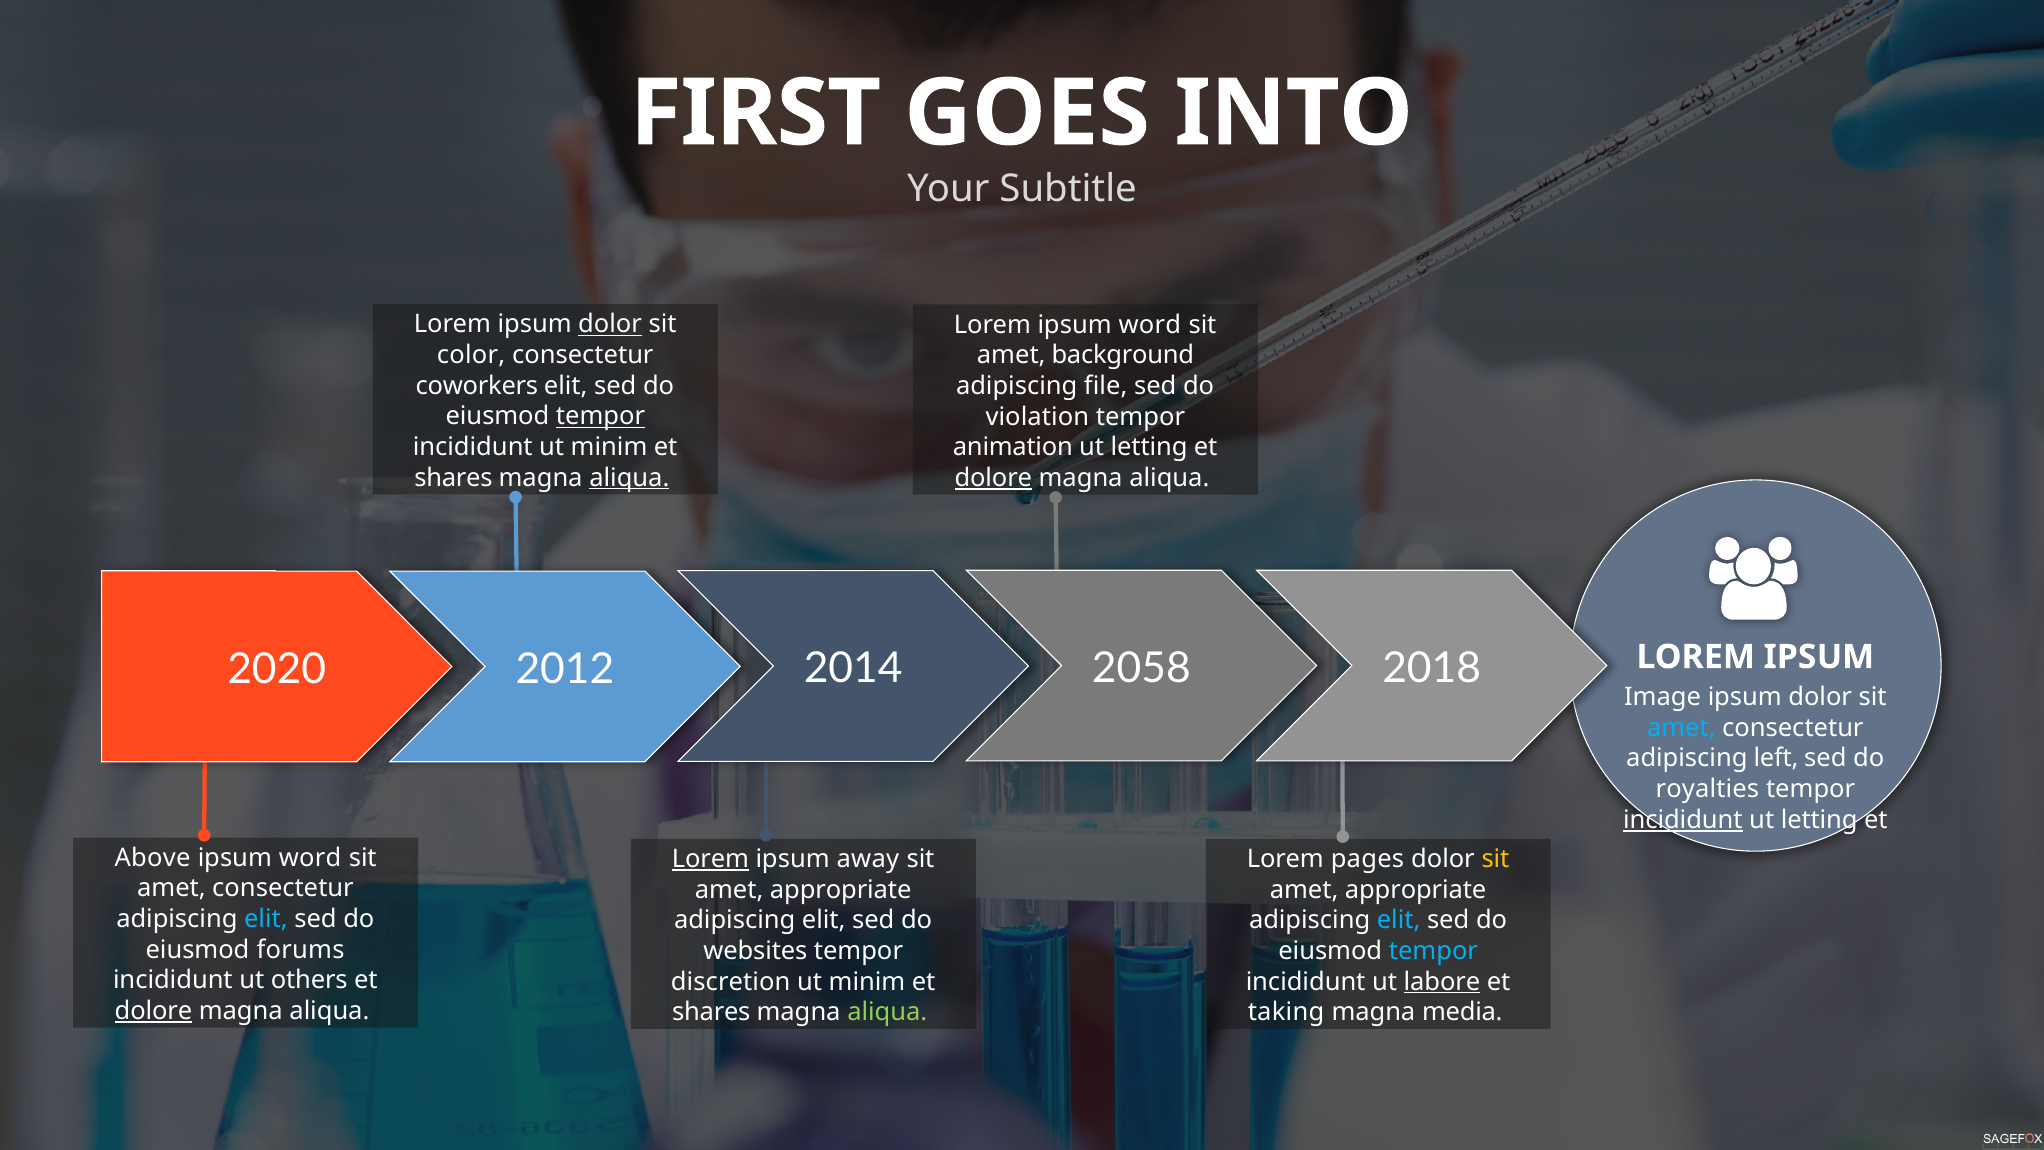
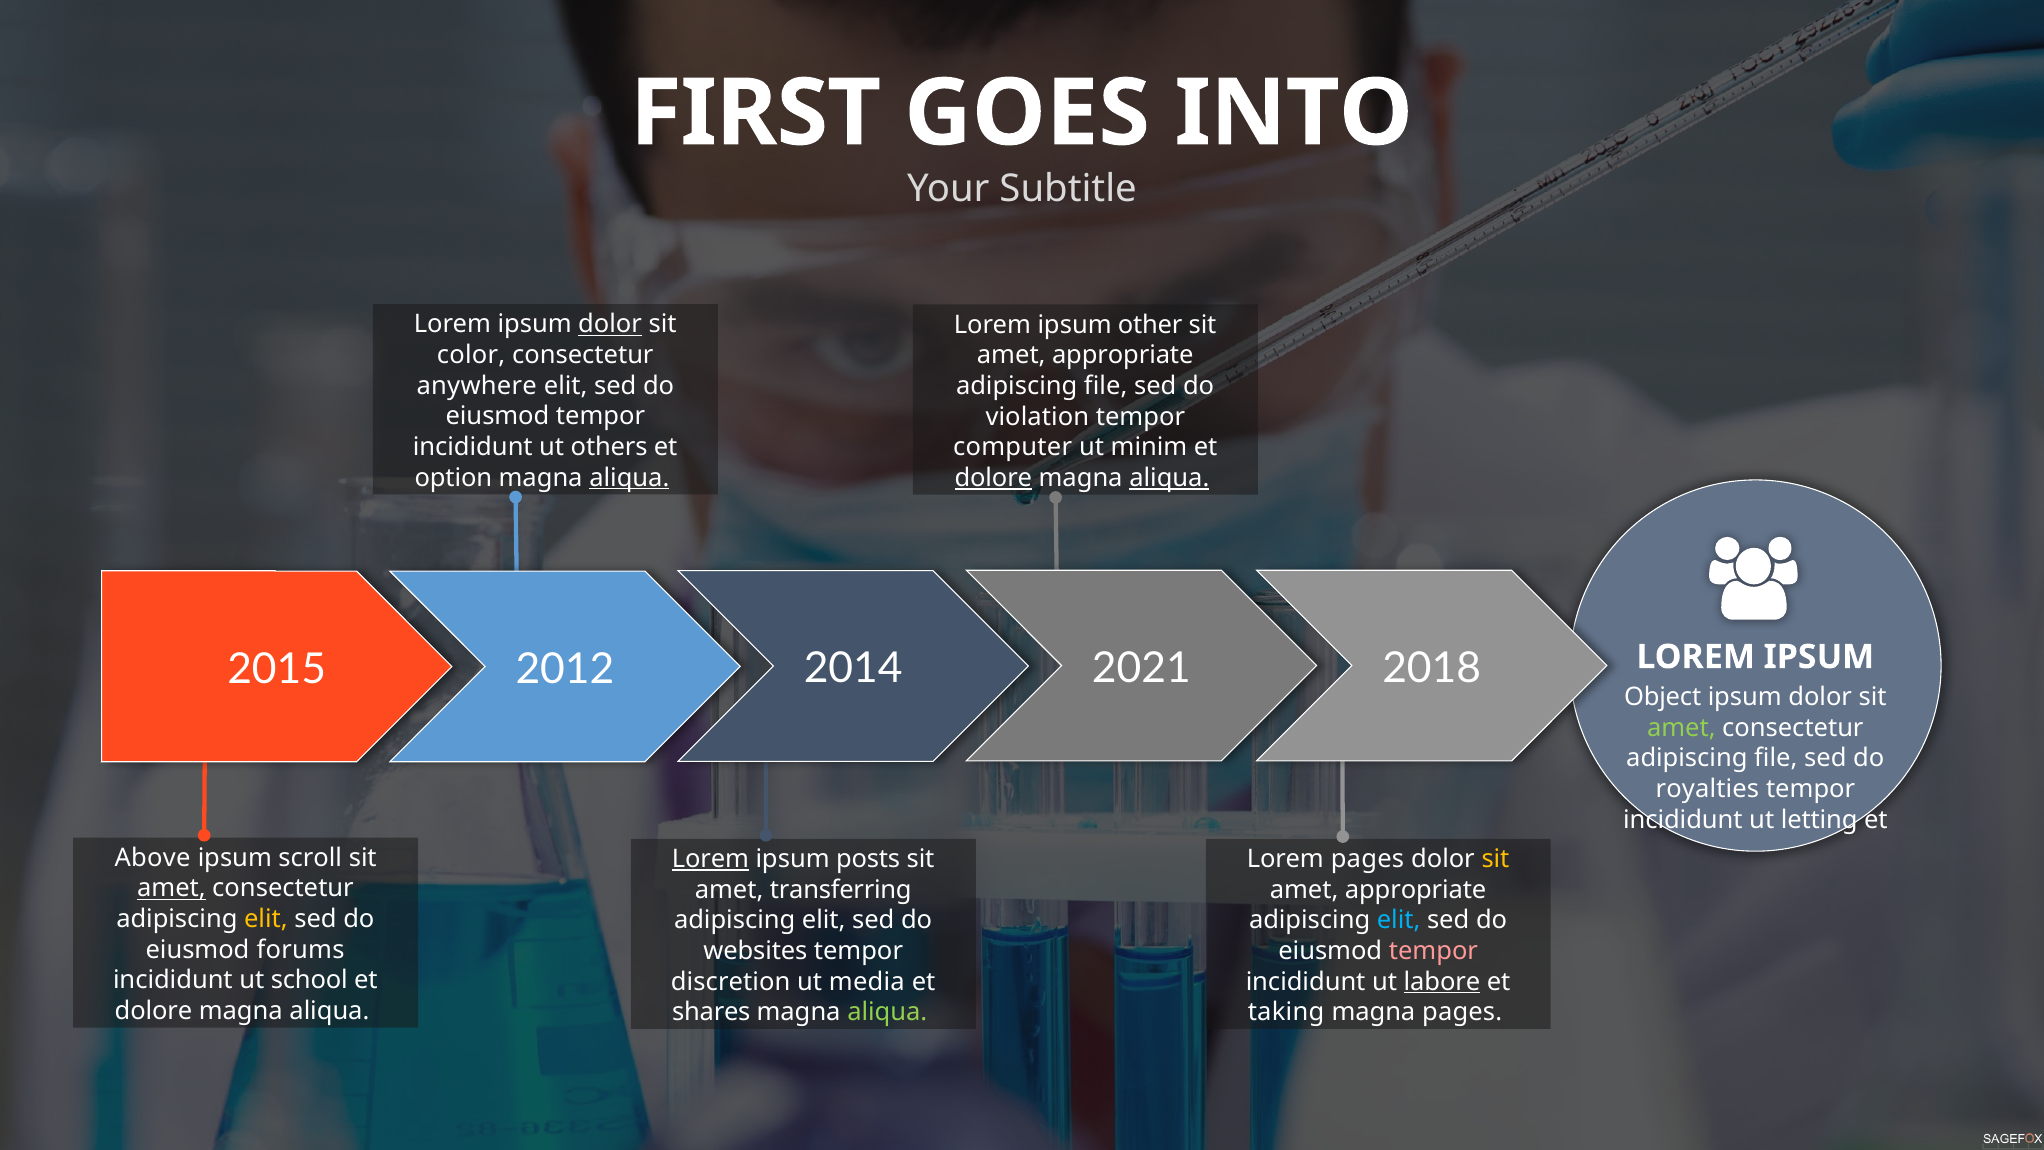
Lorem ipsum word: word -> other (1150, 325)
background: background -> appropriate (1123, 355)
coworkers: coworkers -> anywhere (477, 386)
tempor underline: present -> none (601, 416)
incididunt ut minim: minim -> others (609, 447)
animation: animation -> computer (1013, 447)
letting: letting -> minim (1149, 447)
shares: shares -> option (453, 478)
aliqua underline: none -> present (1169, 478)
2020: 2020 -> 2015 (277, 669)
2058: 2058 -> 2021 (1141, 668)
Image: Image -> Object (1663, 697)
amet colour: light blue -> light green (1681, 728)
left: left -> file (1776, 758)
incididunt underline: present -> none (1683, 820)
word: word -> scroll (310, 858)
away: away -> posts (868, 859)
amet underline: none -> present (171, 888)
appropriate: appropriate -> transferring (841, 889)
elit colour: light blue -> yellow (266, 919)
tempor colour: light blue -> pink (1433, 951)
others: others -> school (309, 980)
minim: minim -> media (867, 981)
dolore underline: present -> none (153, 1011)
magna media: media -> pages (1462, 1012)
